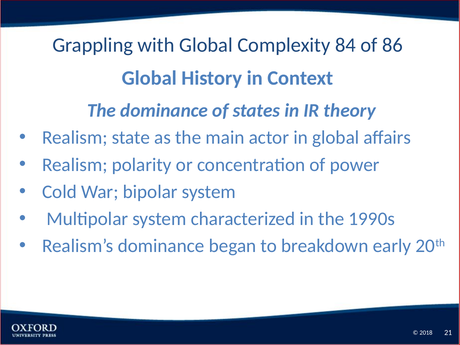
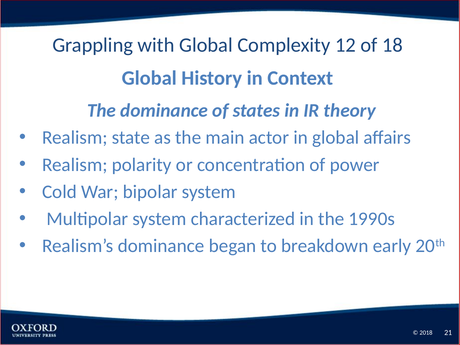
84: 84 -> 12 (345, 45)
86: 86 -> 18 (392, 45)
